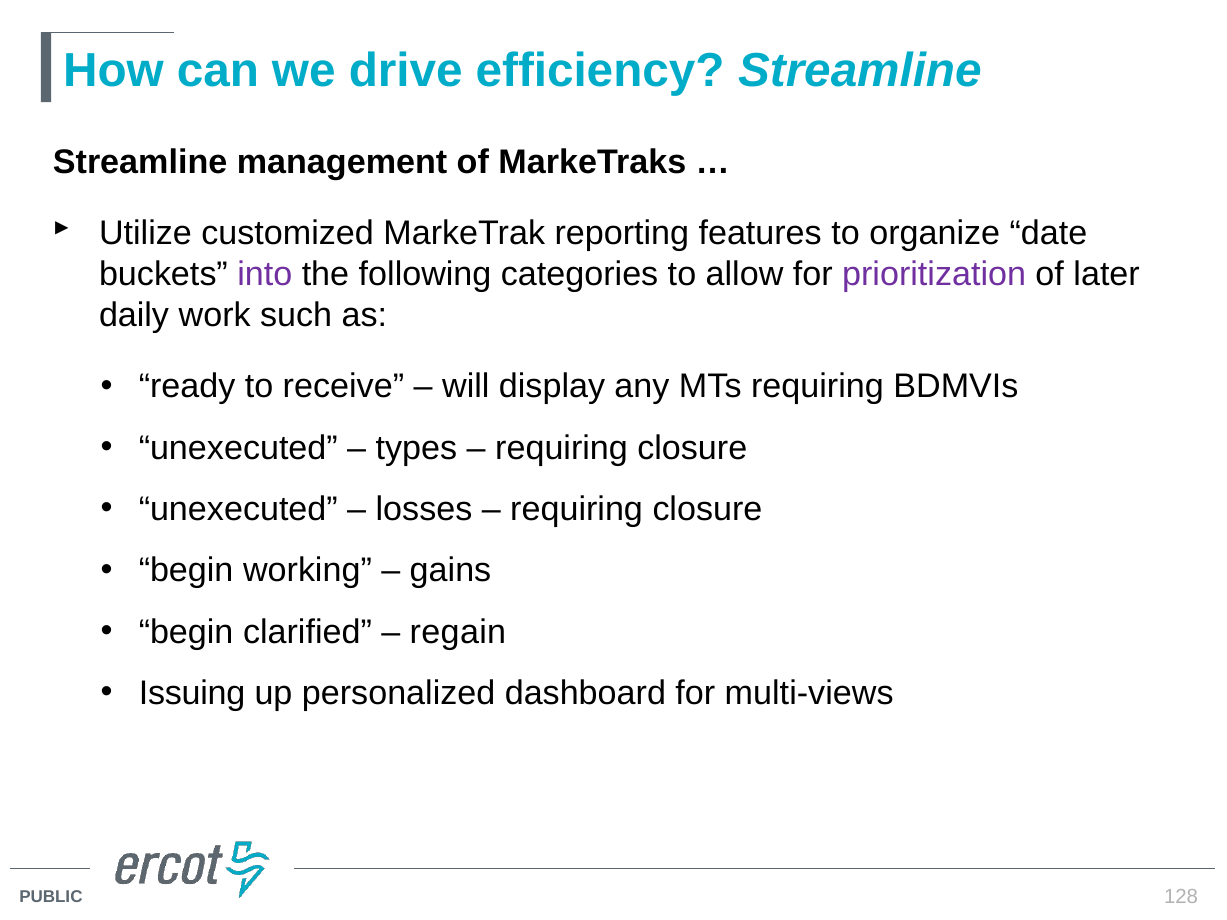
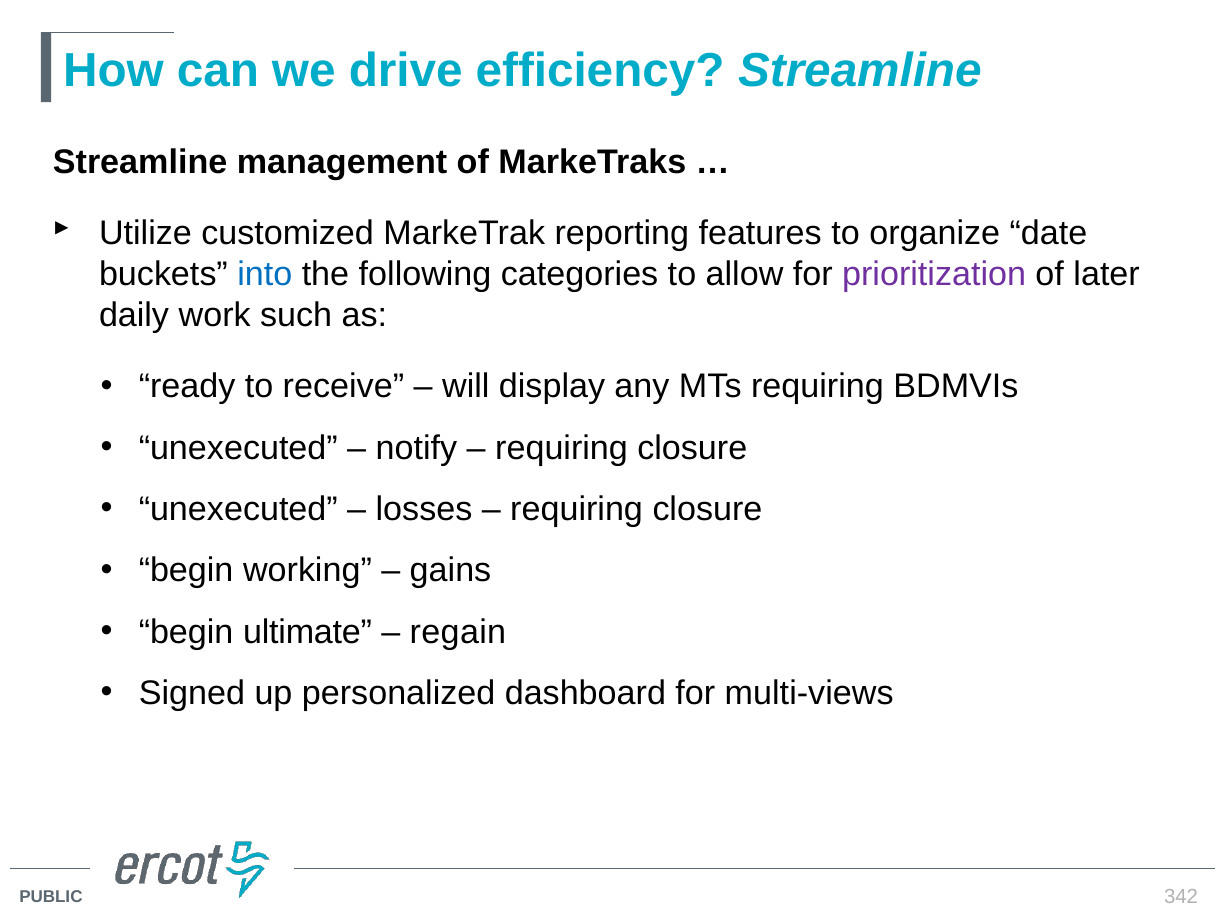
into colour: purple -> blue (265, 274)
types: types -> notify (416, 448)
clarified: clarified -> ultimate (308, 632)
Issuing: Issuing -> Signed (192, 694)
128: 128 -> 342 (1181, 897)
